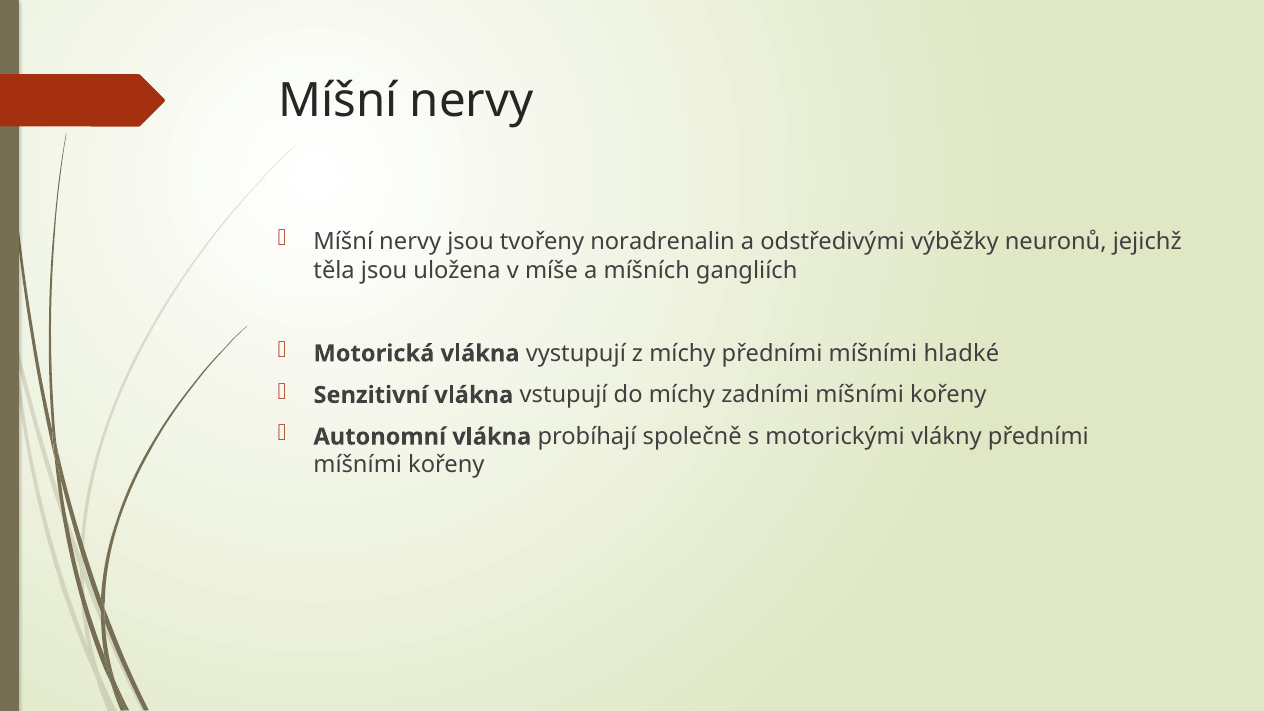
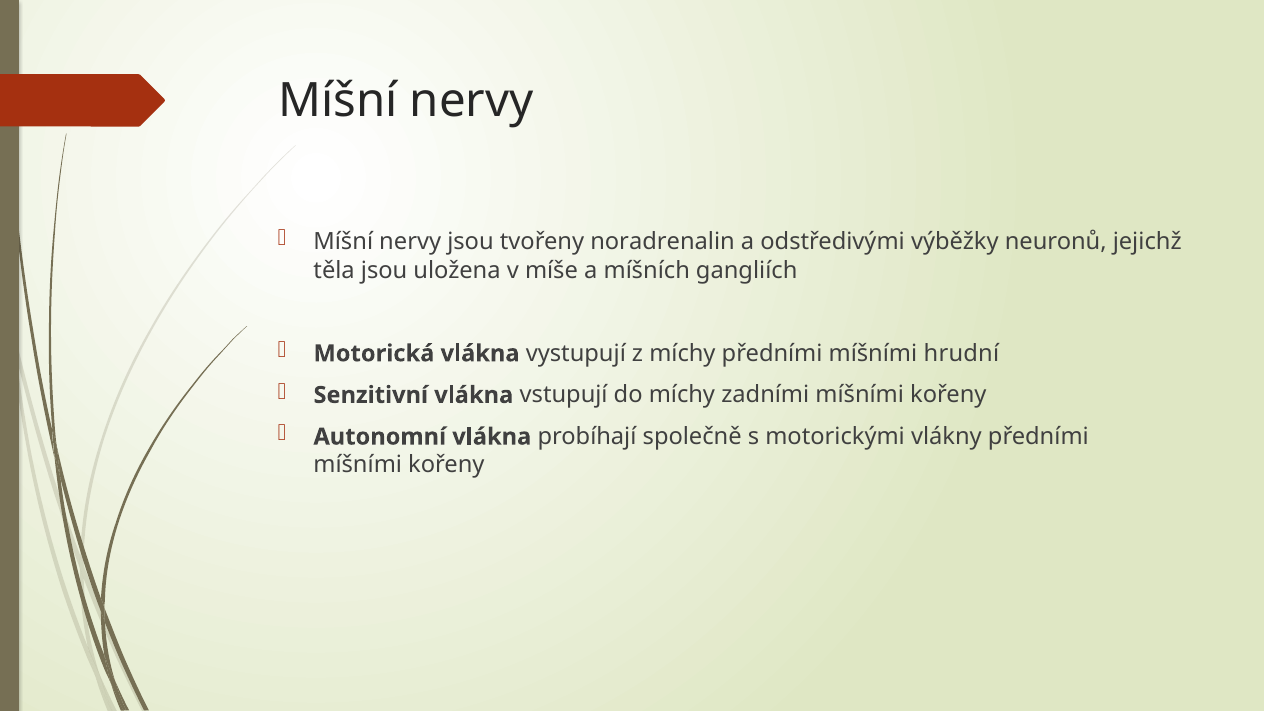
hladké: hladké -> hrudní (961, 353)
